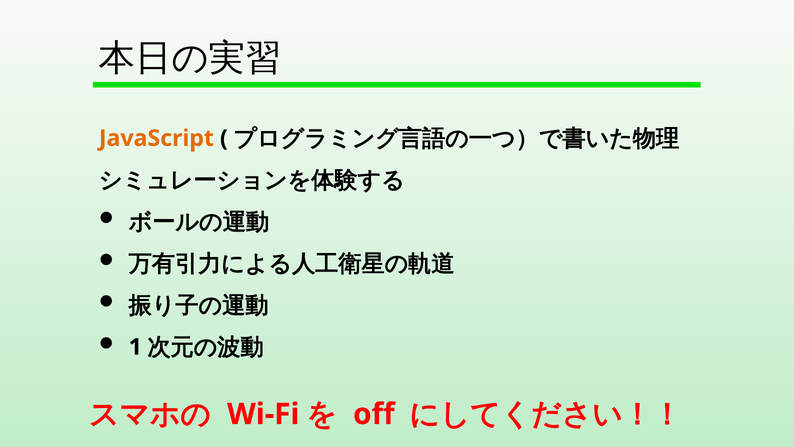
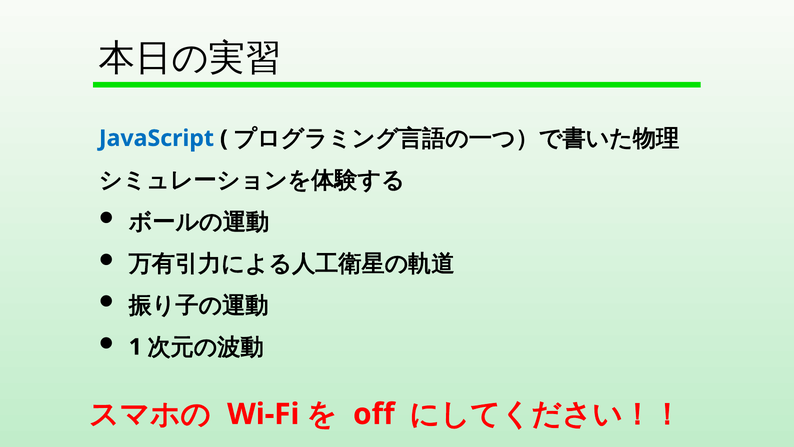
JavaScript colour: orange -> blue (156, 138)
